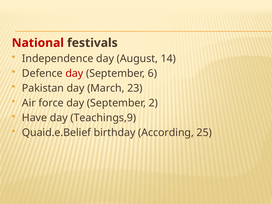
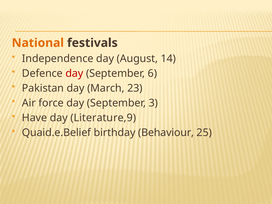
National colour: red -> orange (38, 43)
2: 2 -> 3 (153, 103)
Teachings,9: Teachings,9 -> Literature,9 (103, 118)
According: According -> Behaviour (166, 133)
